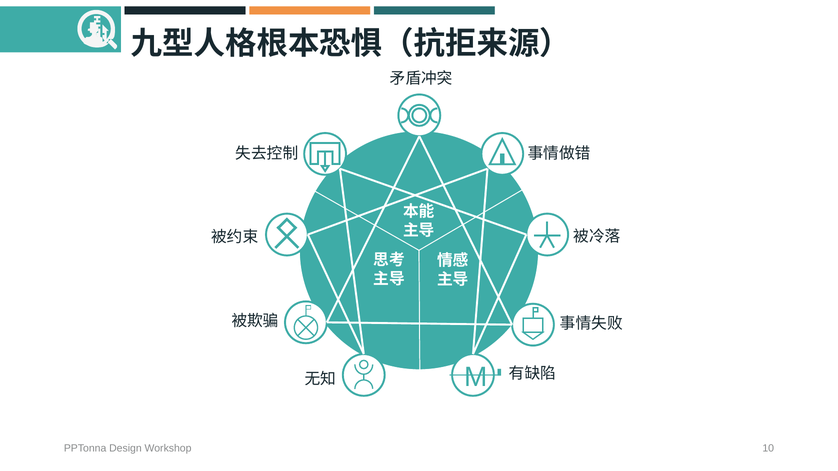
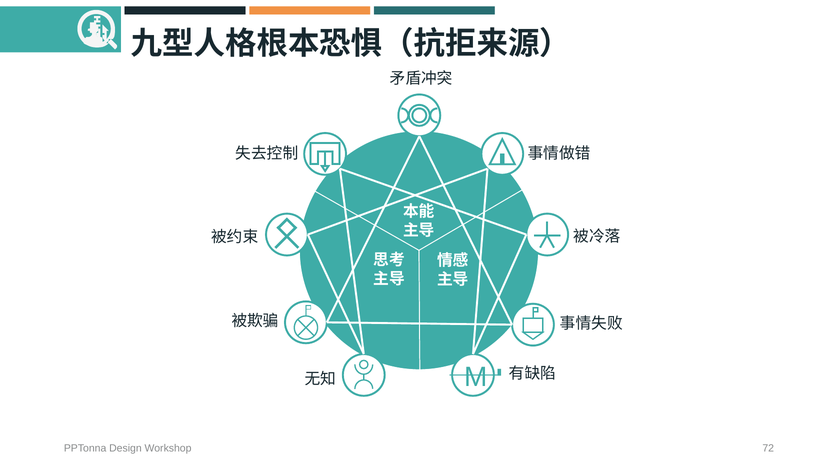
10: 10 -> 72 (768, 449)
